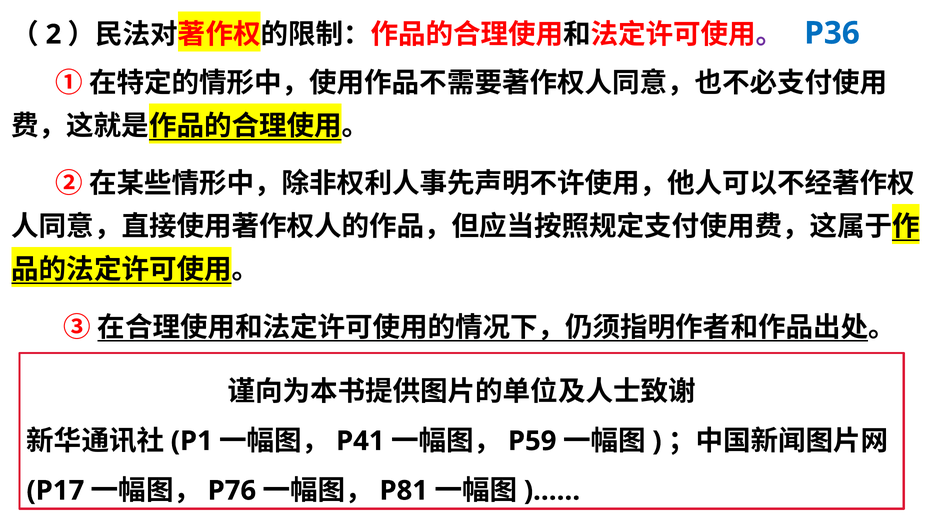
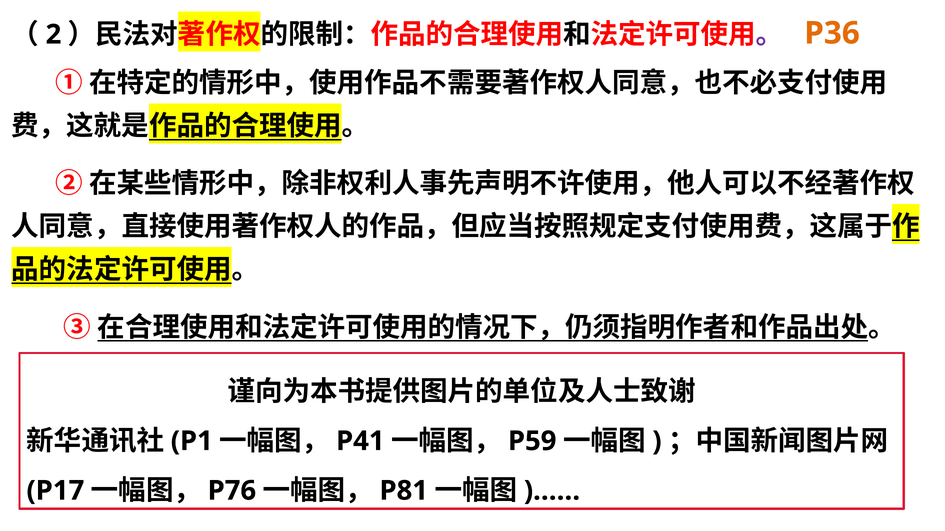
P36 colour: blue -> orange (832, 33)
